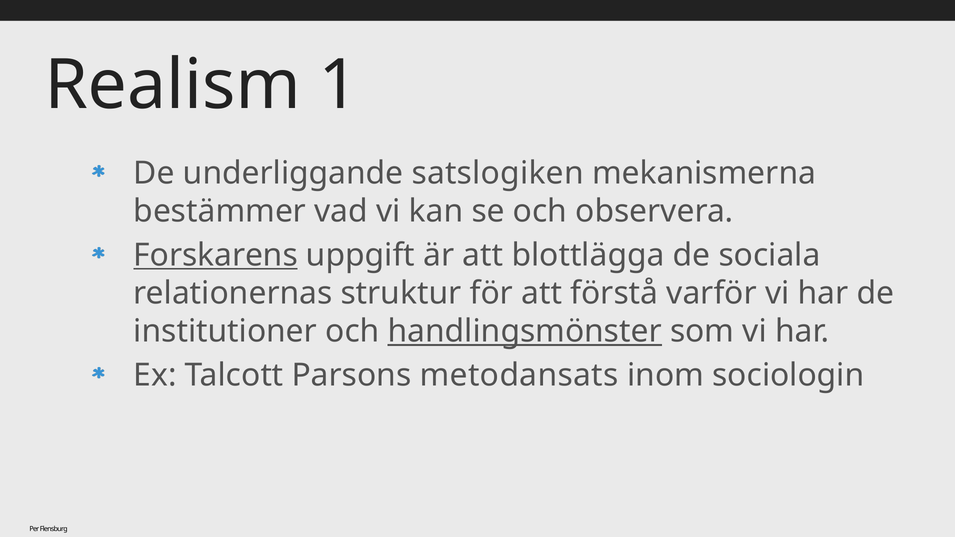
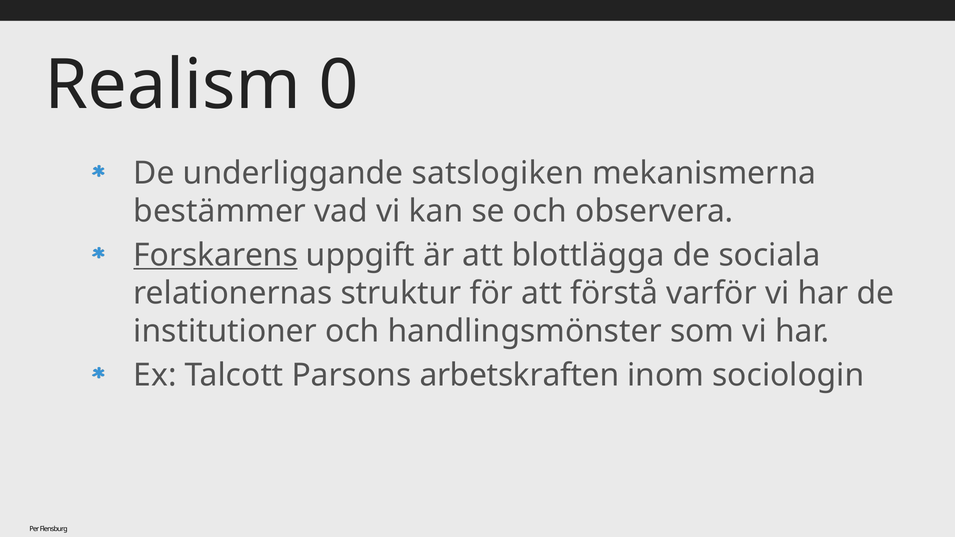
1: 1 -> 0 (339, 85)
handlingsmönster underline: present -> none (525, 332)
metodansats: metodansats -> arbetskraften (519, 375)
